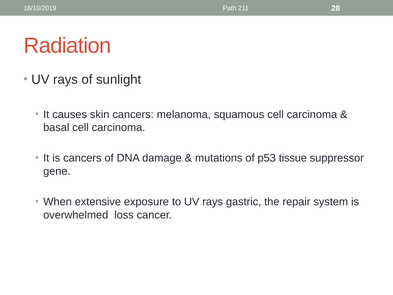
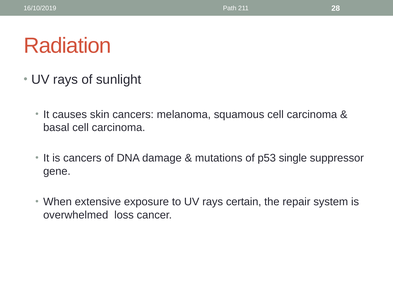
tissue: tissue -> single (293, 158)
gastric: gastric -> certain (244, 202)
